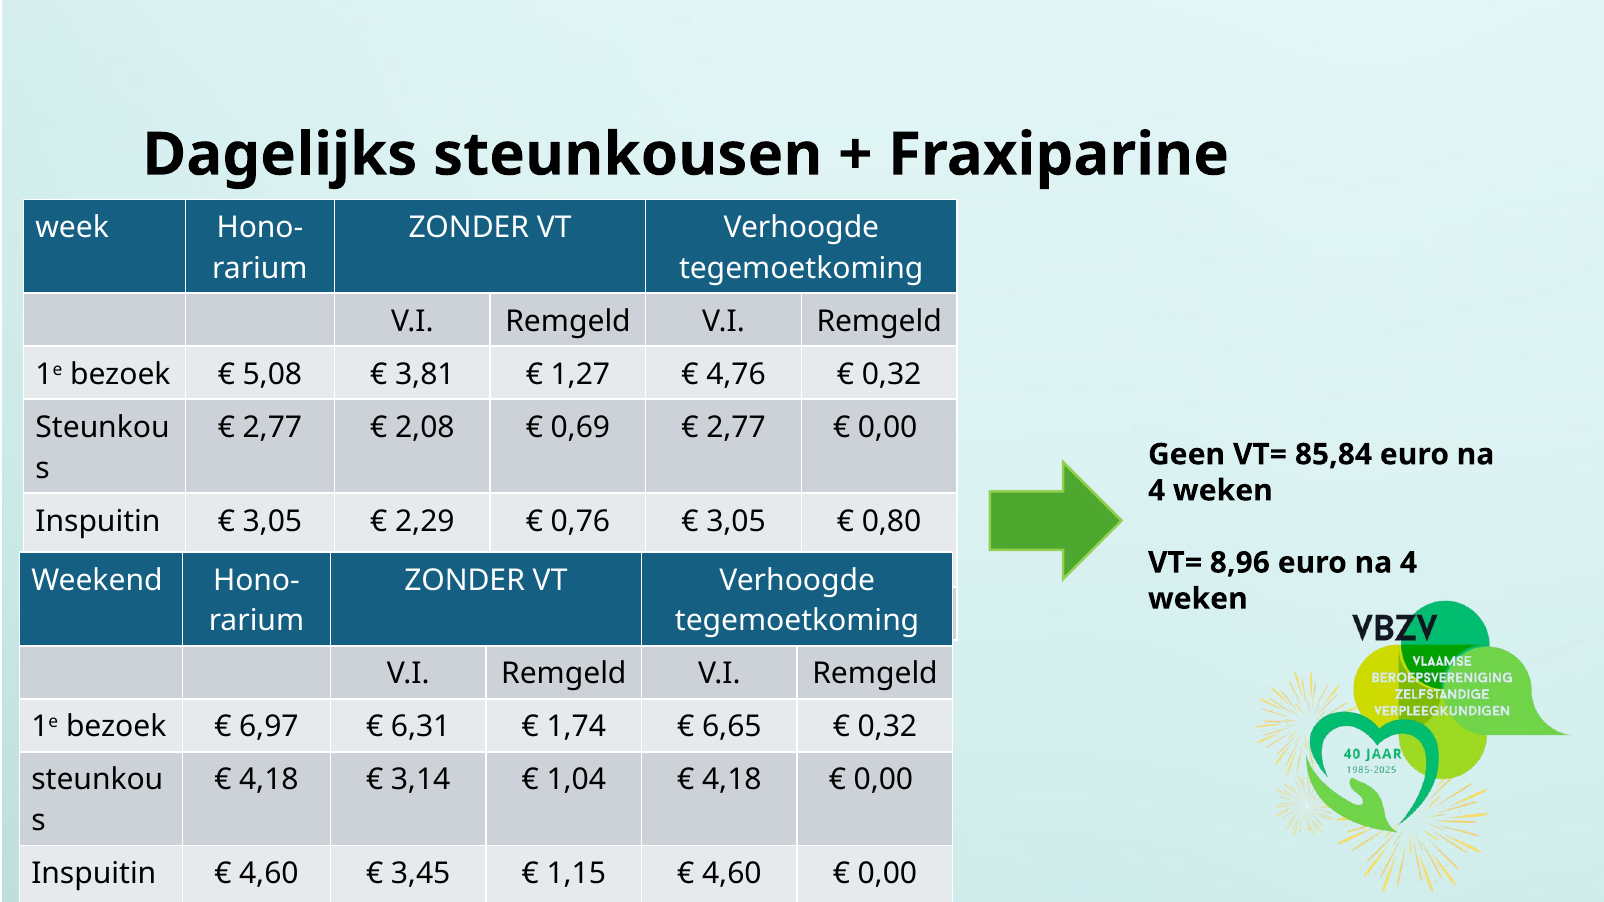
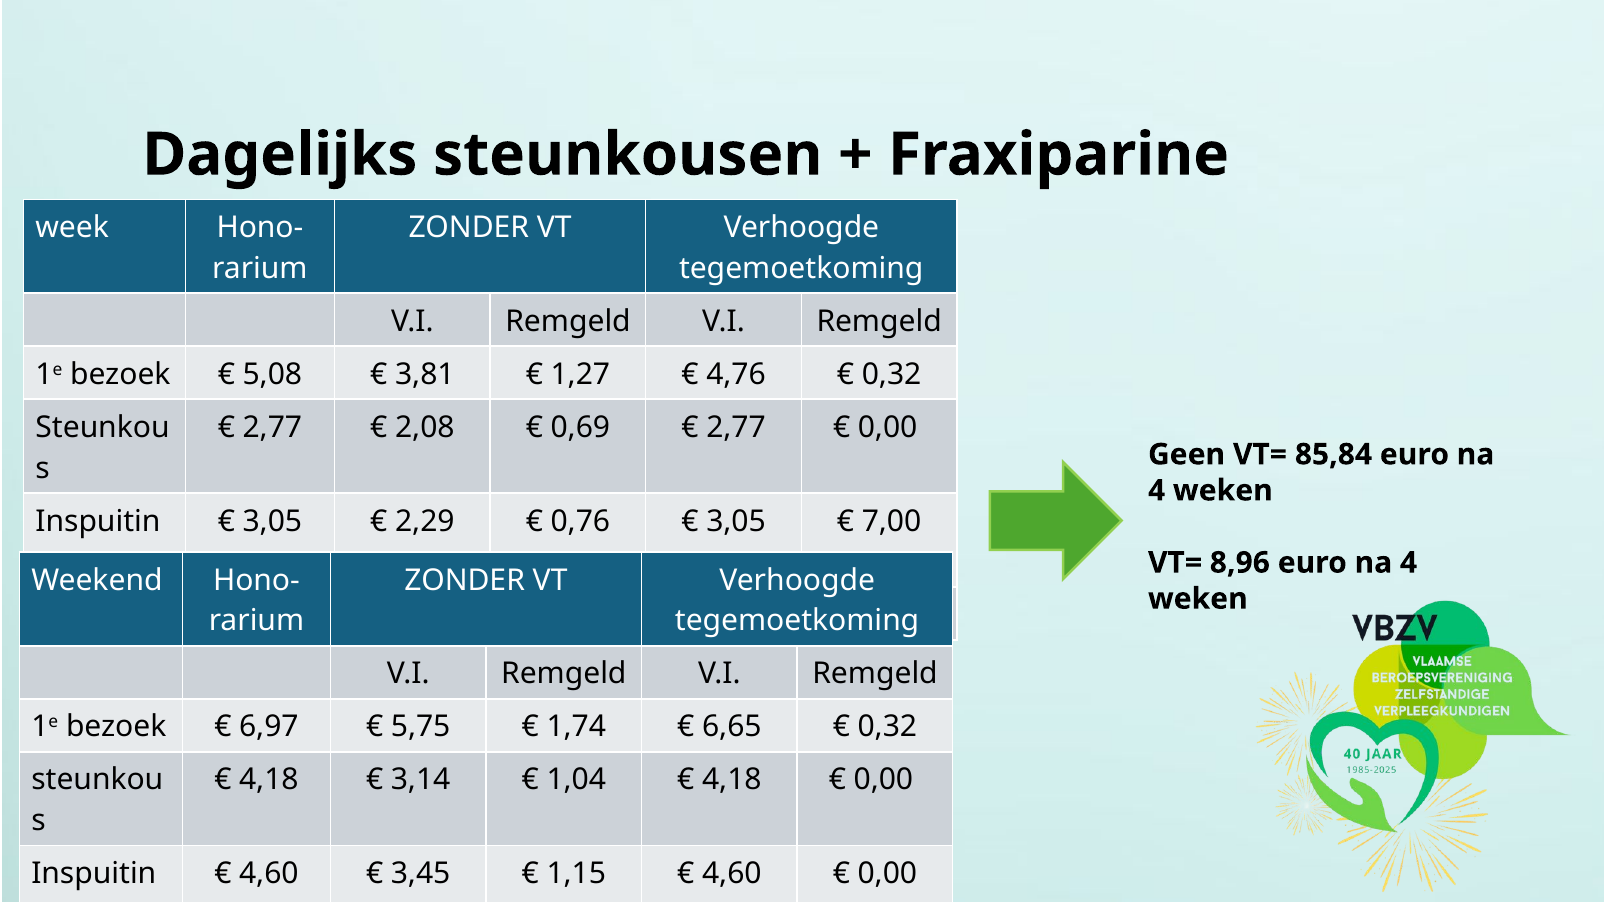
0,80: 0,80 -> 7,00 (892, 521)
6,31: 6,31 -> 5,75 (421, 727)
